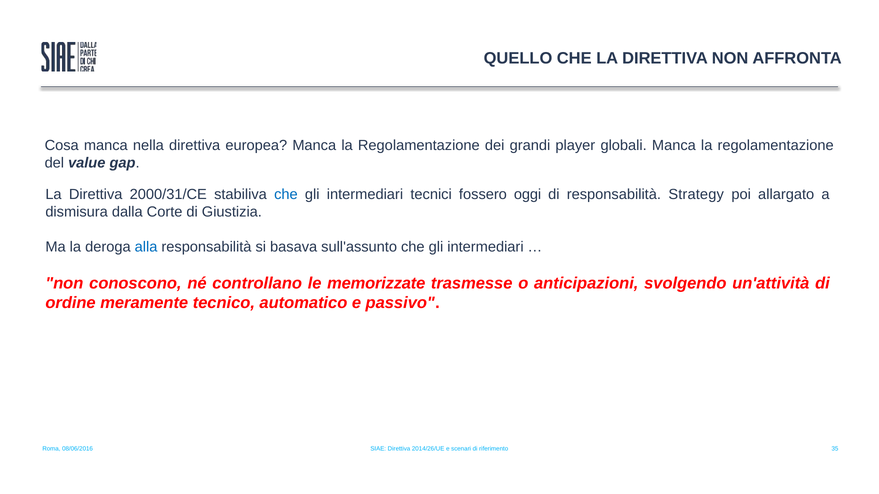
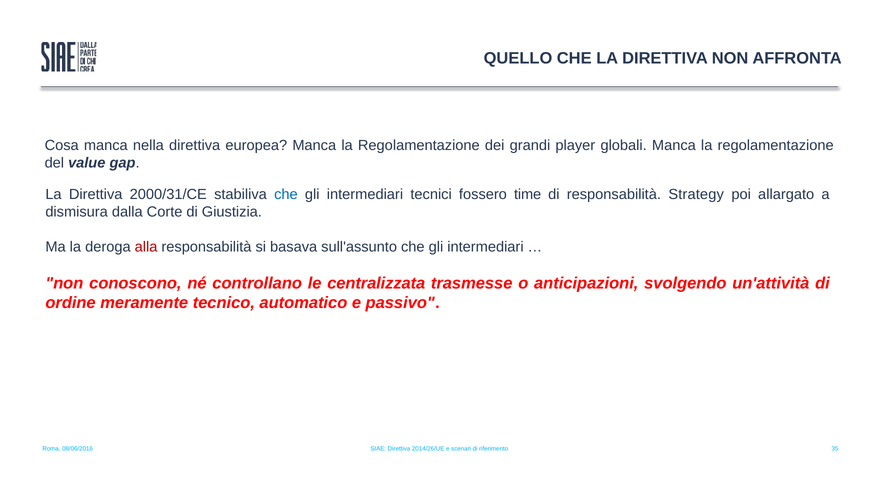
oggi: oggi -> time (528, 194)
alla colour: blue -> red (146, 247)
memorizzate: memorizzate -> centralizzata (376, 283)
